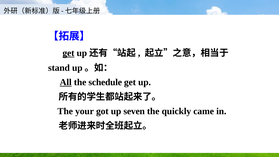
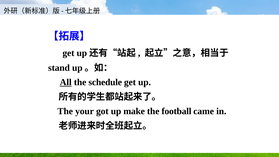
get underline: present -> none (68, 53)
seven: seven -> make (134, 111)
quickly: quickly -> football (176, 111)
